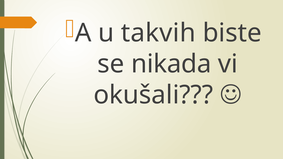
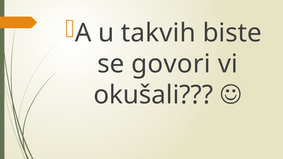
nikada: nikada -> govori (171, 64)
